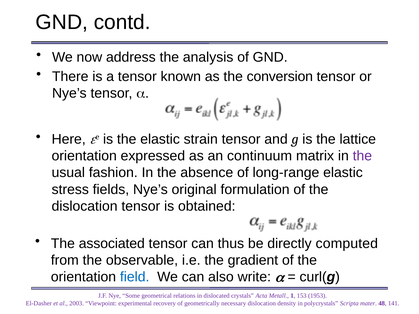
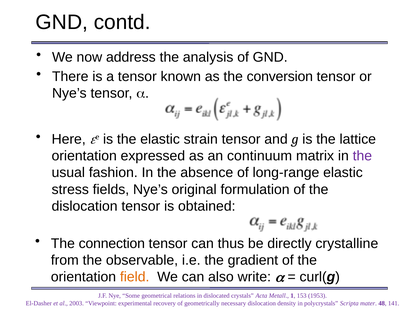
associated: associated -> connection (112, 244)
computed: computed -> crystalline (347, 244)
field colour: blue -> orange (135, 277)
